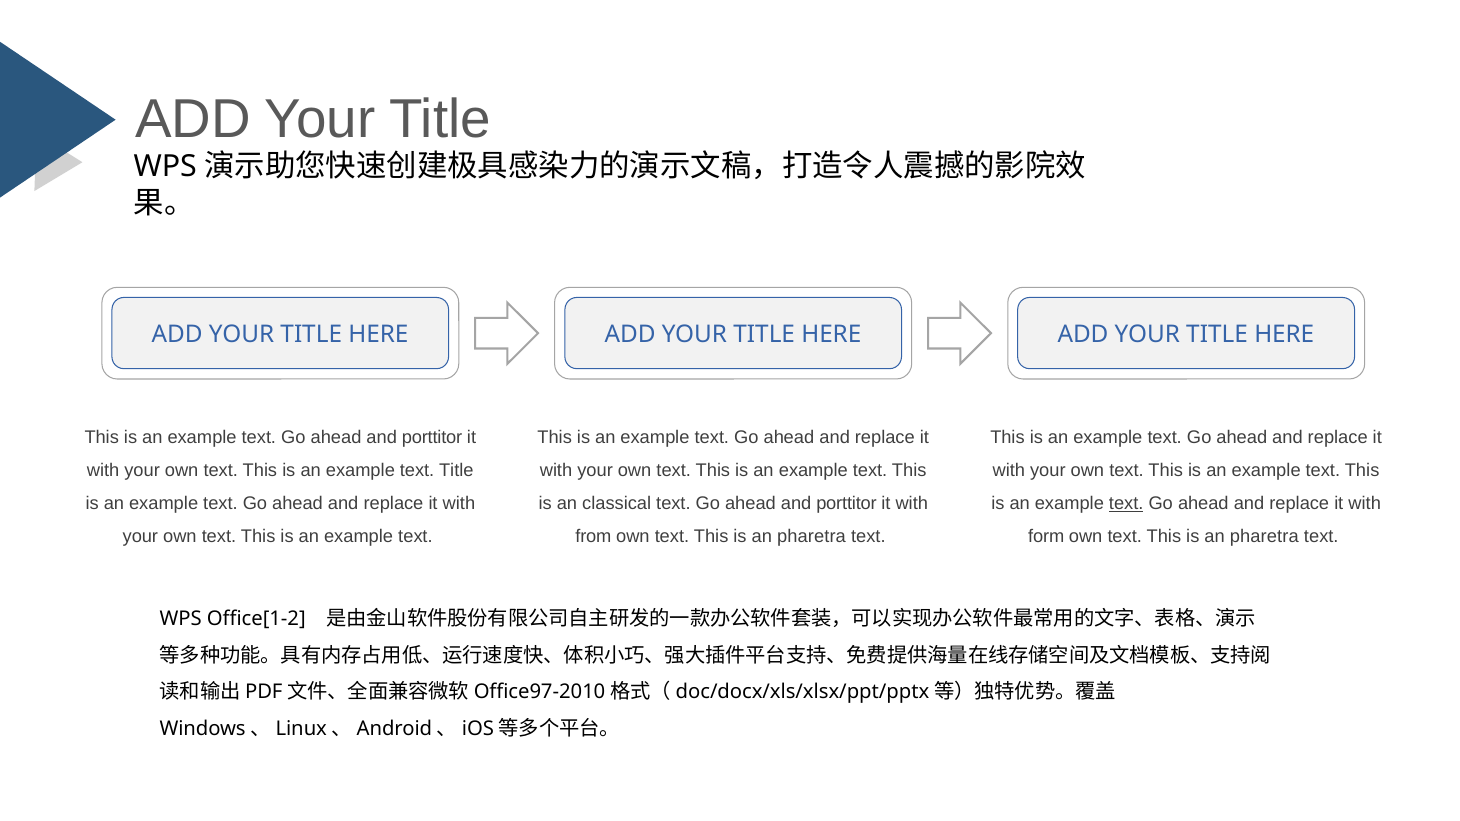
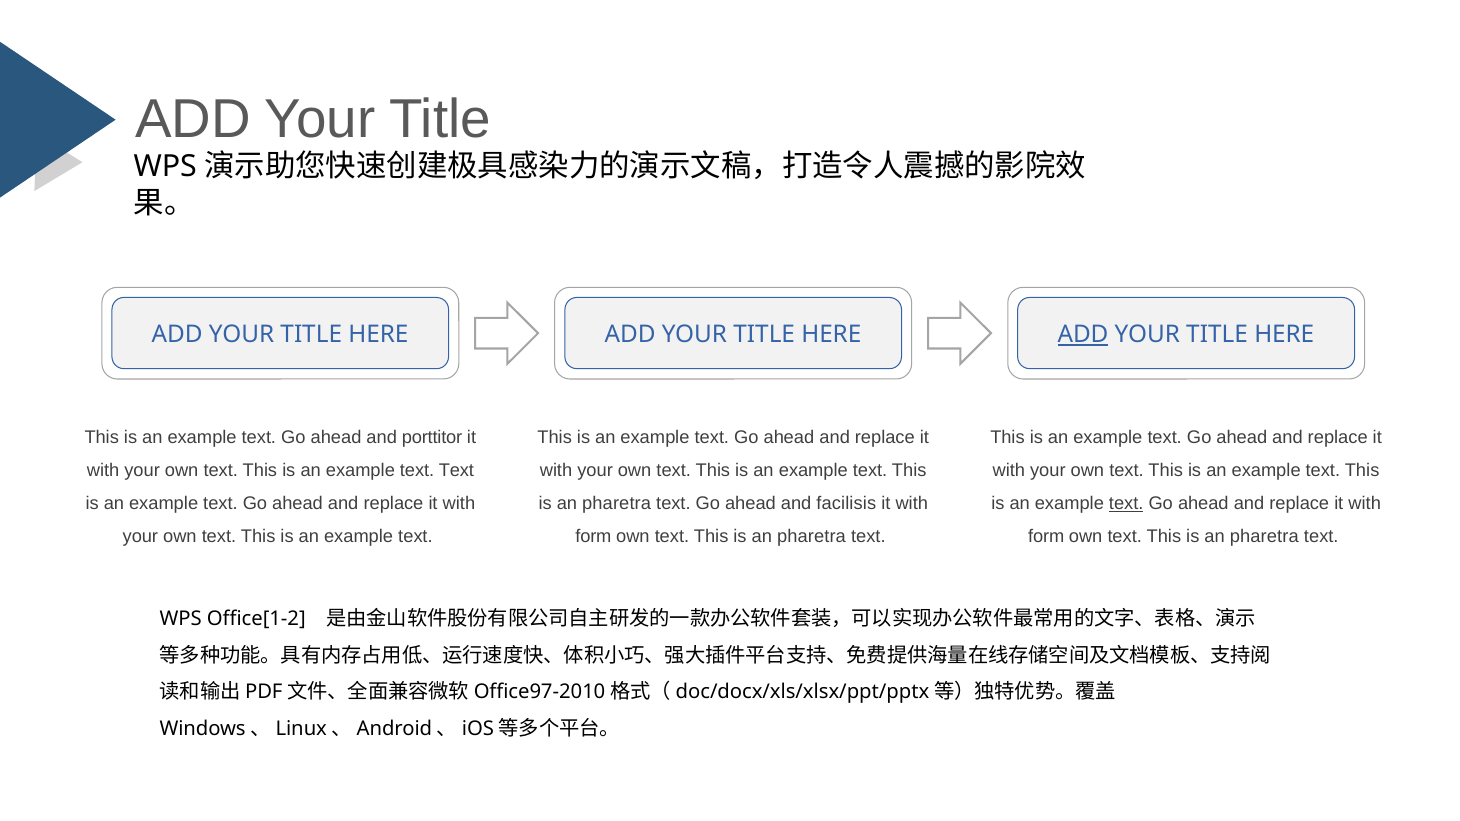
ADD underline: none -> present (1083, 335)
text Title: Title -> Text (456, 471)
classical: classical -> pharetra (617, 504)
porttitor: porttitor -> facilisis (846, 504)
from: from -> form (593, 537)
